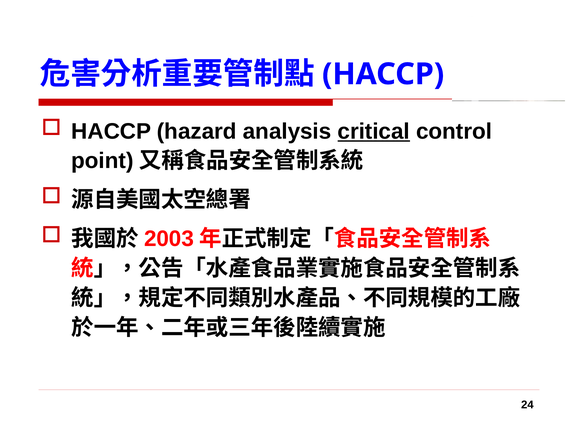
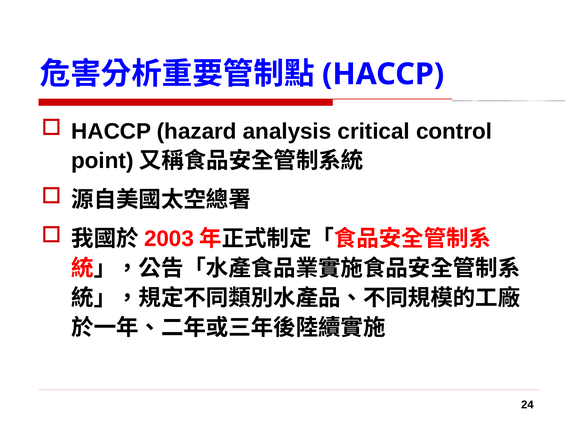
critical underline: present -> none (374, 131)
